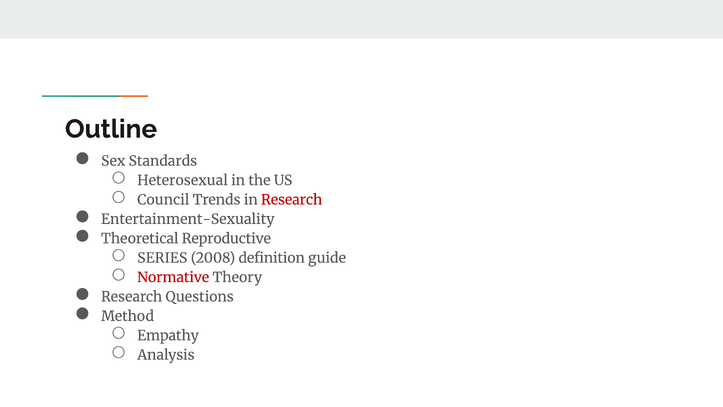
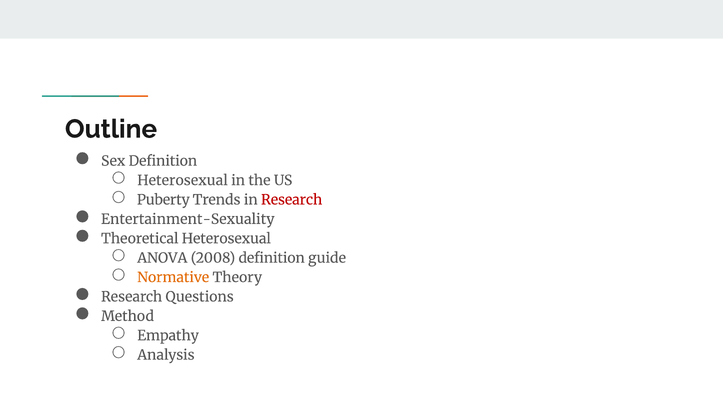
Sex Standards: Standards -> Definition (163, 161)
Council: Council -> Puberty (163, 200)
Theoretical Reproductive: Reproductive -> Heterosexual (226, 239)
SERIES: SERIES -> ANOVA (162, 258)
Normative colour: red -> orange (173, 277)
